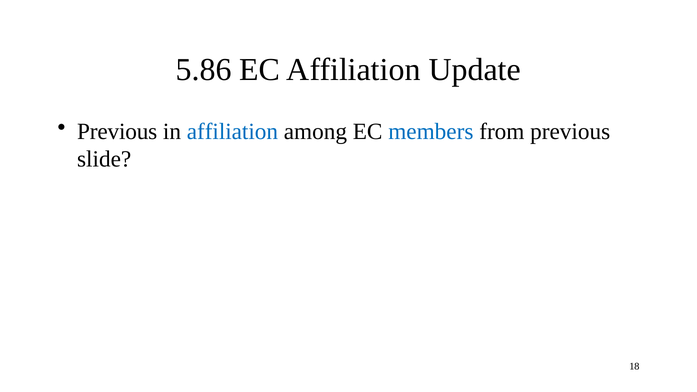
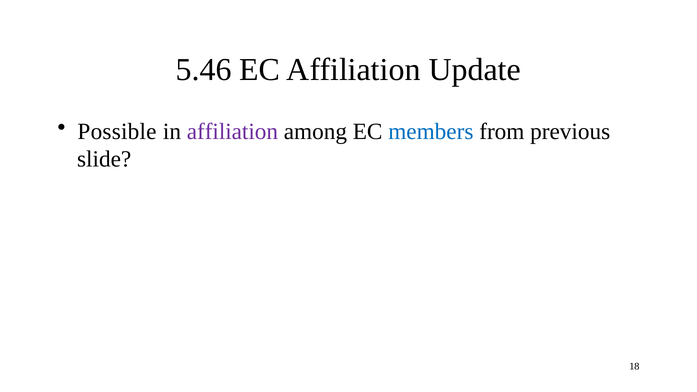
5.86: 5.86 -> 5.46 (204, 70)
Previous: Previous -> Possible (117, 131)
affiliation colour: blue -> purple (232, 131)
